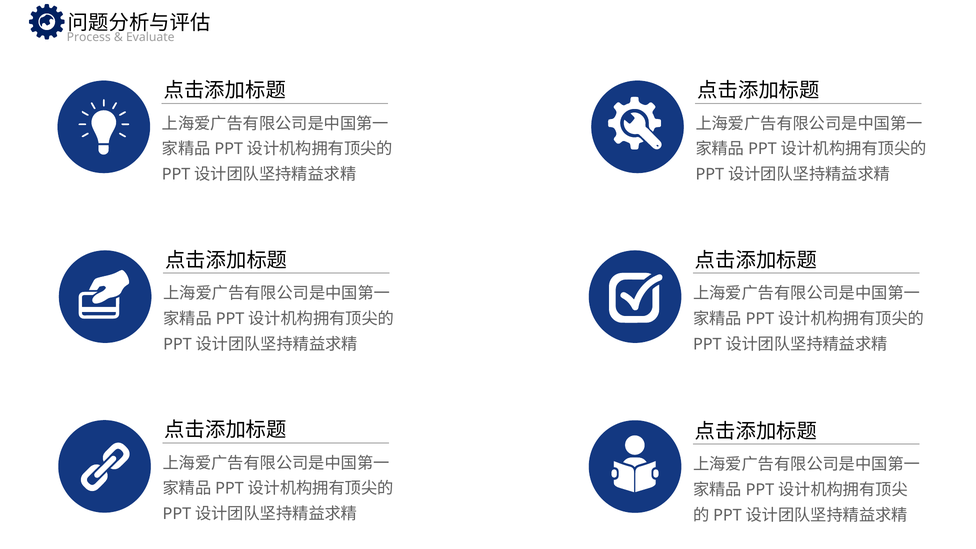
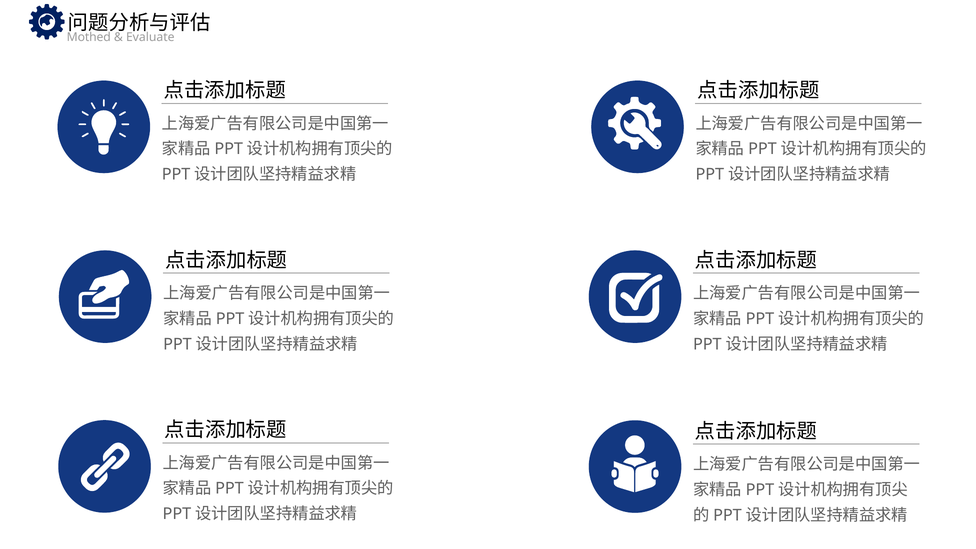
Process: Process -> Mothed (89, 37)
